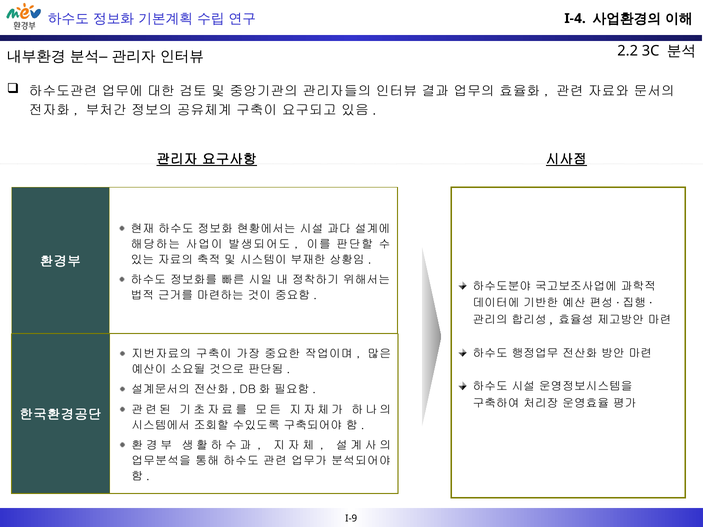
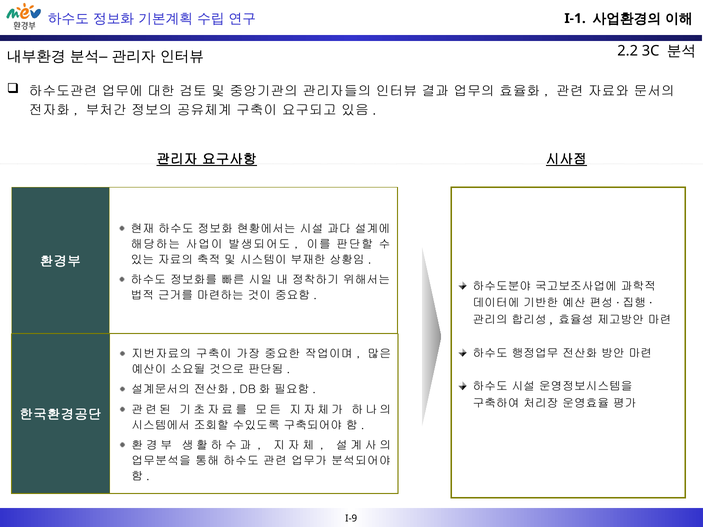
I-4: I-4 -> I-1 (575, 18)
